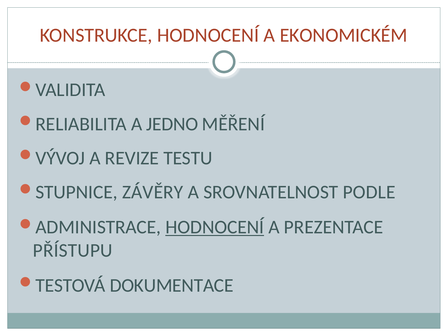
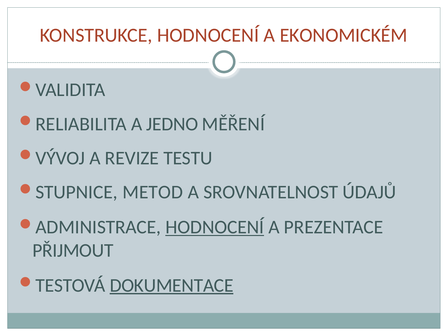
ZÁVĚRY: ZÁVĚRY -> METOD (153, 192)
PODLE: PODLE -> ÚDAJŮ (369, 192)
PŘÍSTUPU: PŘÍSTUPU -> PŘIJMOUT (73, 250)
DOKUMENTACE underline: none -> present (172, 285)
